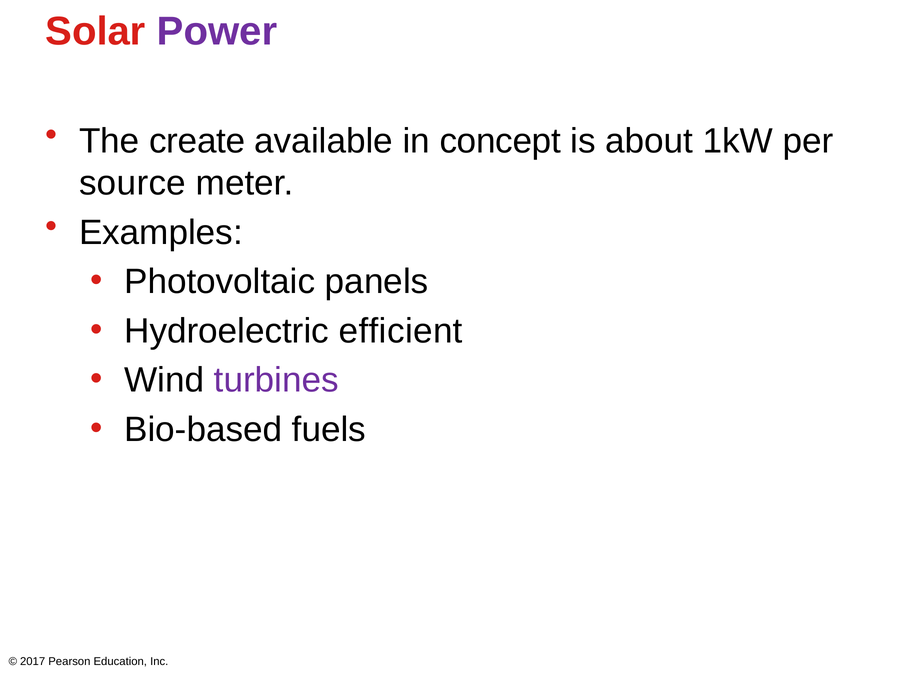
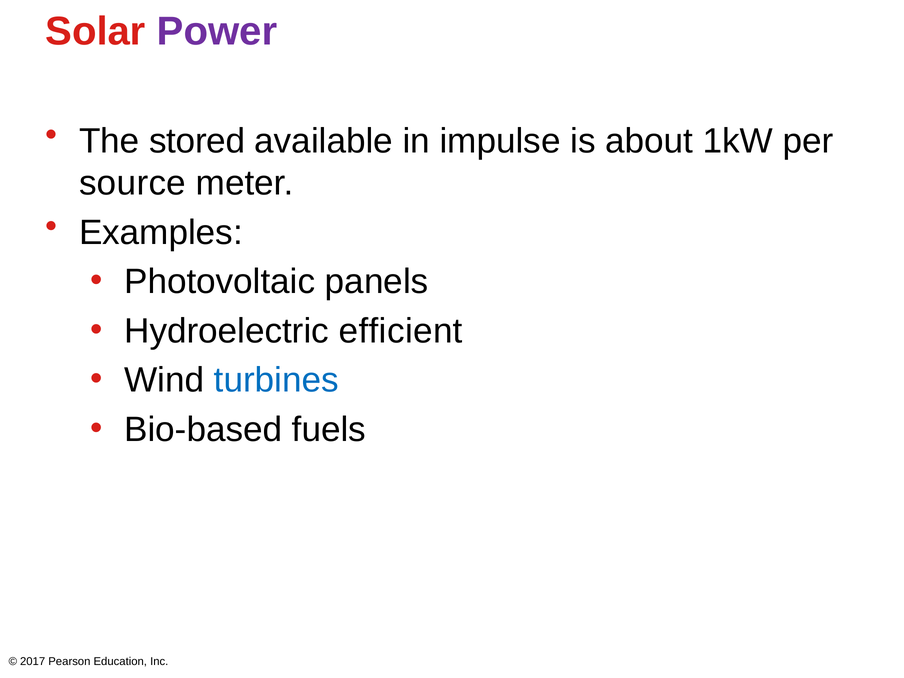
create: create -> stored (197, 141)
concept: concept -> impulse (500, 141)
turbines colour: purple -> blue (276, 380)
